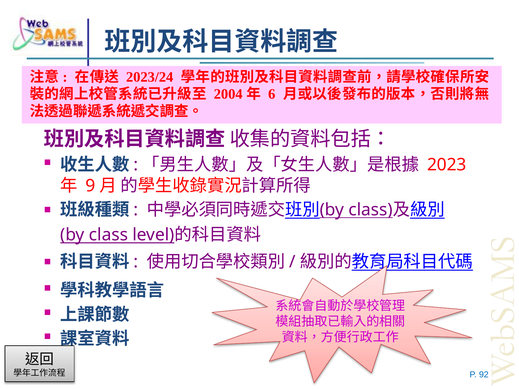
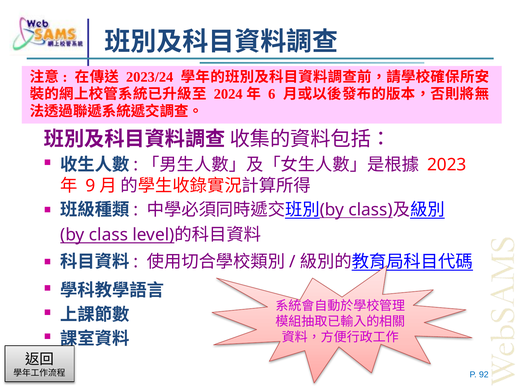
2004: 2004 -> 2024 (228, 94)
